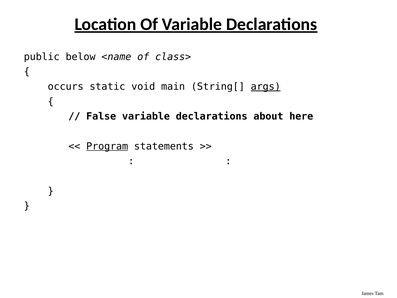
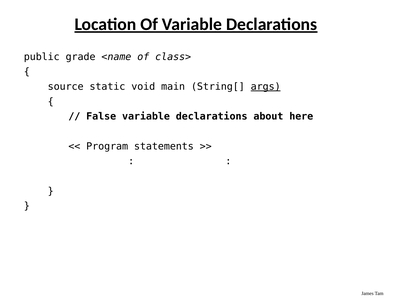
below: below -> grade (81, 57)
occurs: occurs -> source (66, 87)
Program underline: present -> none (107, 146)
